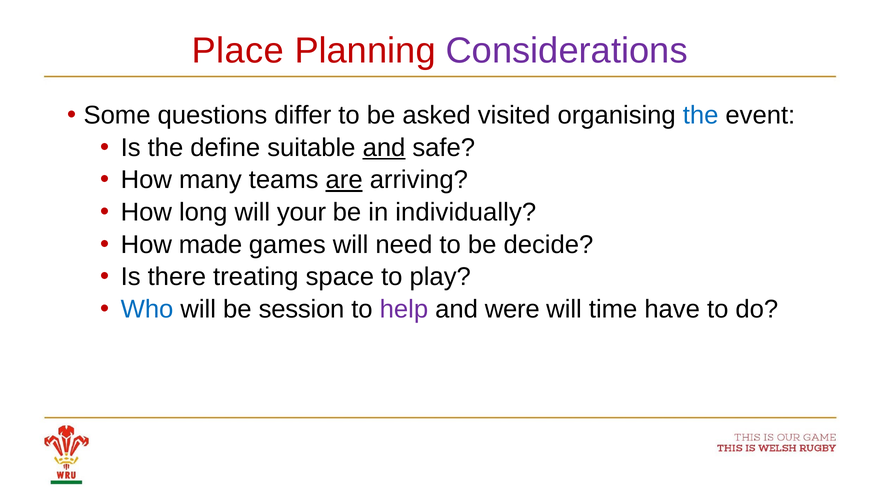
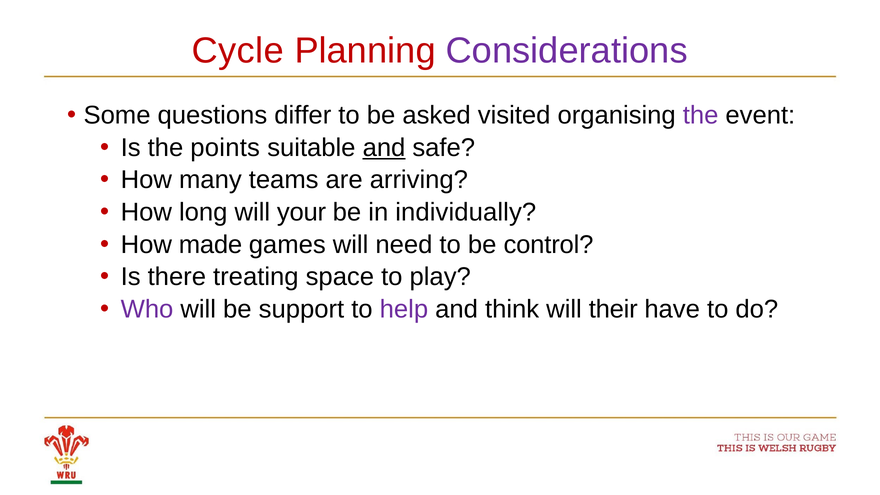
Place: Place -> Cycle (238, 51)
the colour: blue -> purple (701, 115)
define: define -> points (225, 148)
are underline: present -> none (344, 180)
decide: decide -> control (548, 245)
Who colour: blue -> purple (147, 309)
session: session -> support (301, 309)
were: were -> think (512, 309)
time: time -> their (613, 309)
